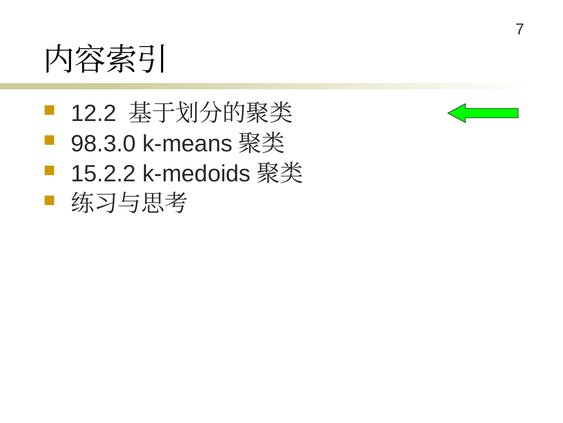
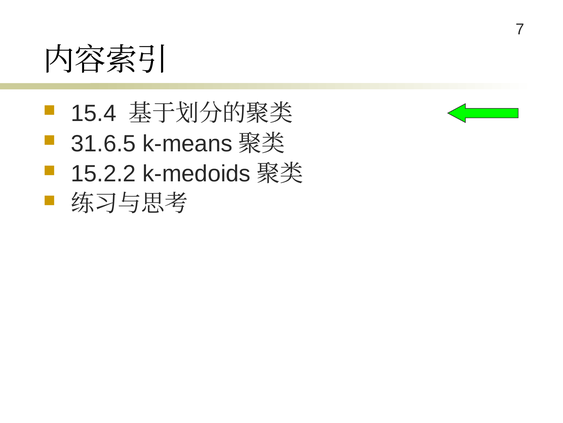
12.2: 12.2 -> 15.4 (94, 113)
98.3.0: 98.3.0 -> 31.6.5 (103, 143)
